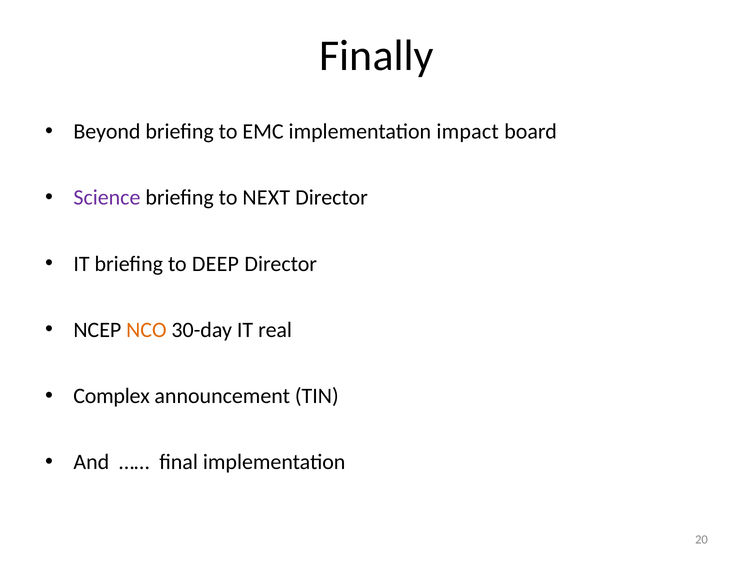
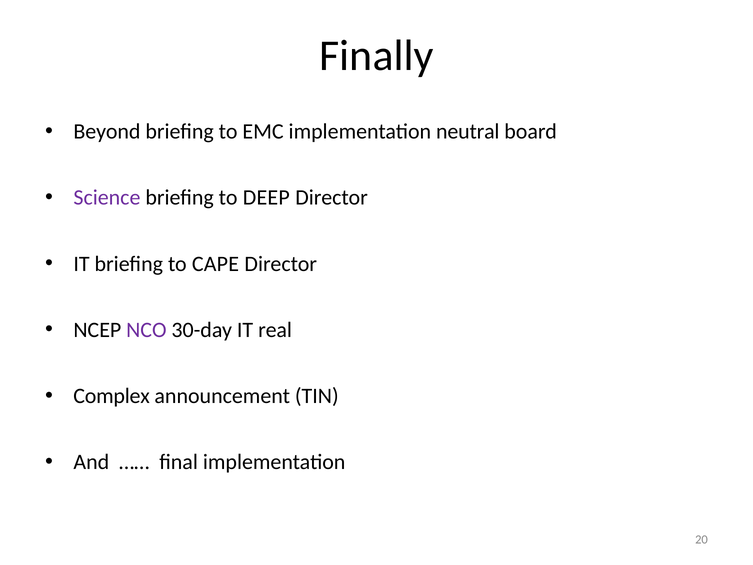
impact: impact -> neutral (468, 131)
NEXT: NEXT -> DEEP (266, 198)
DEEP: DEEP -> CAPE (215, 264)
NCO colour: orange -> purple (146, 330)
